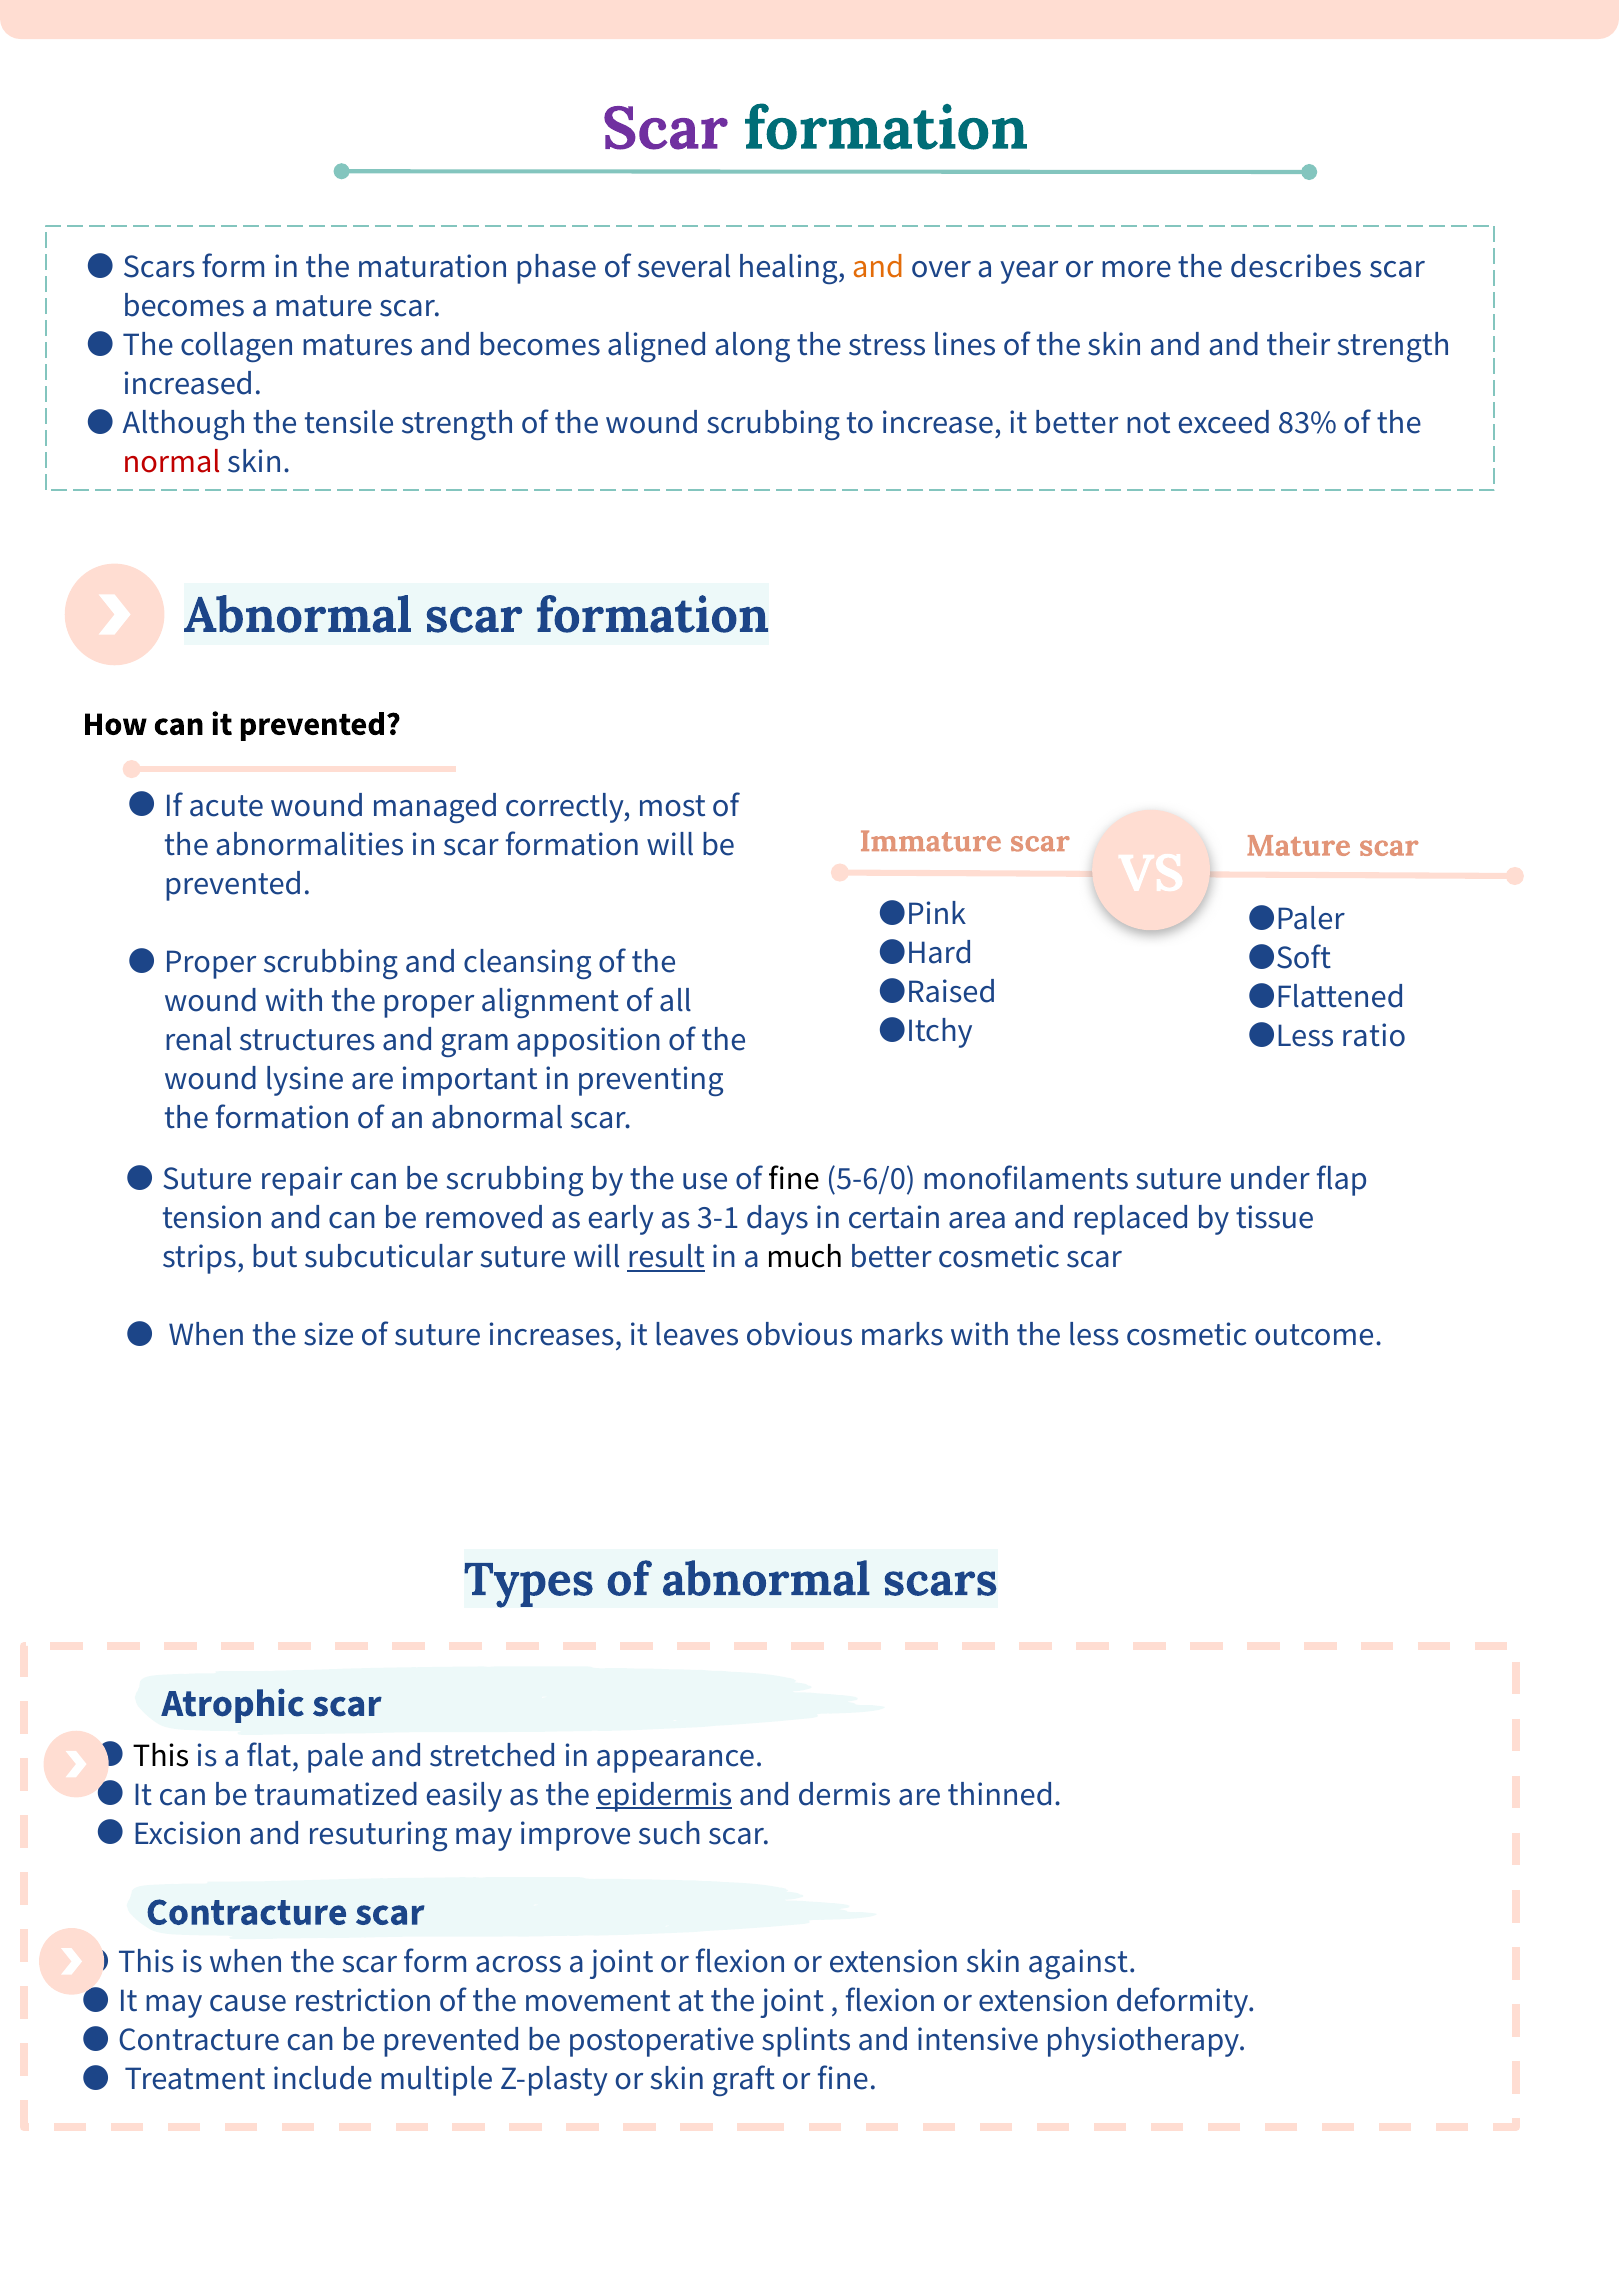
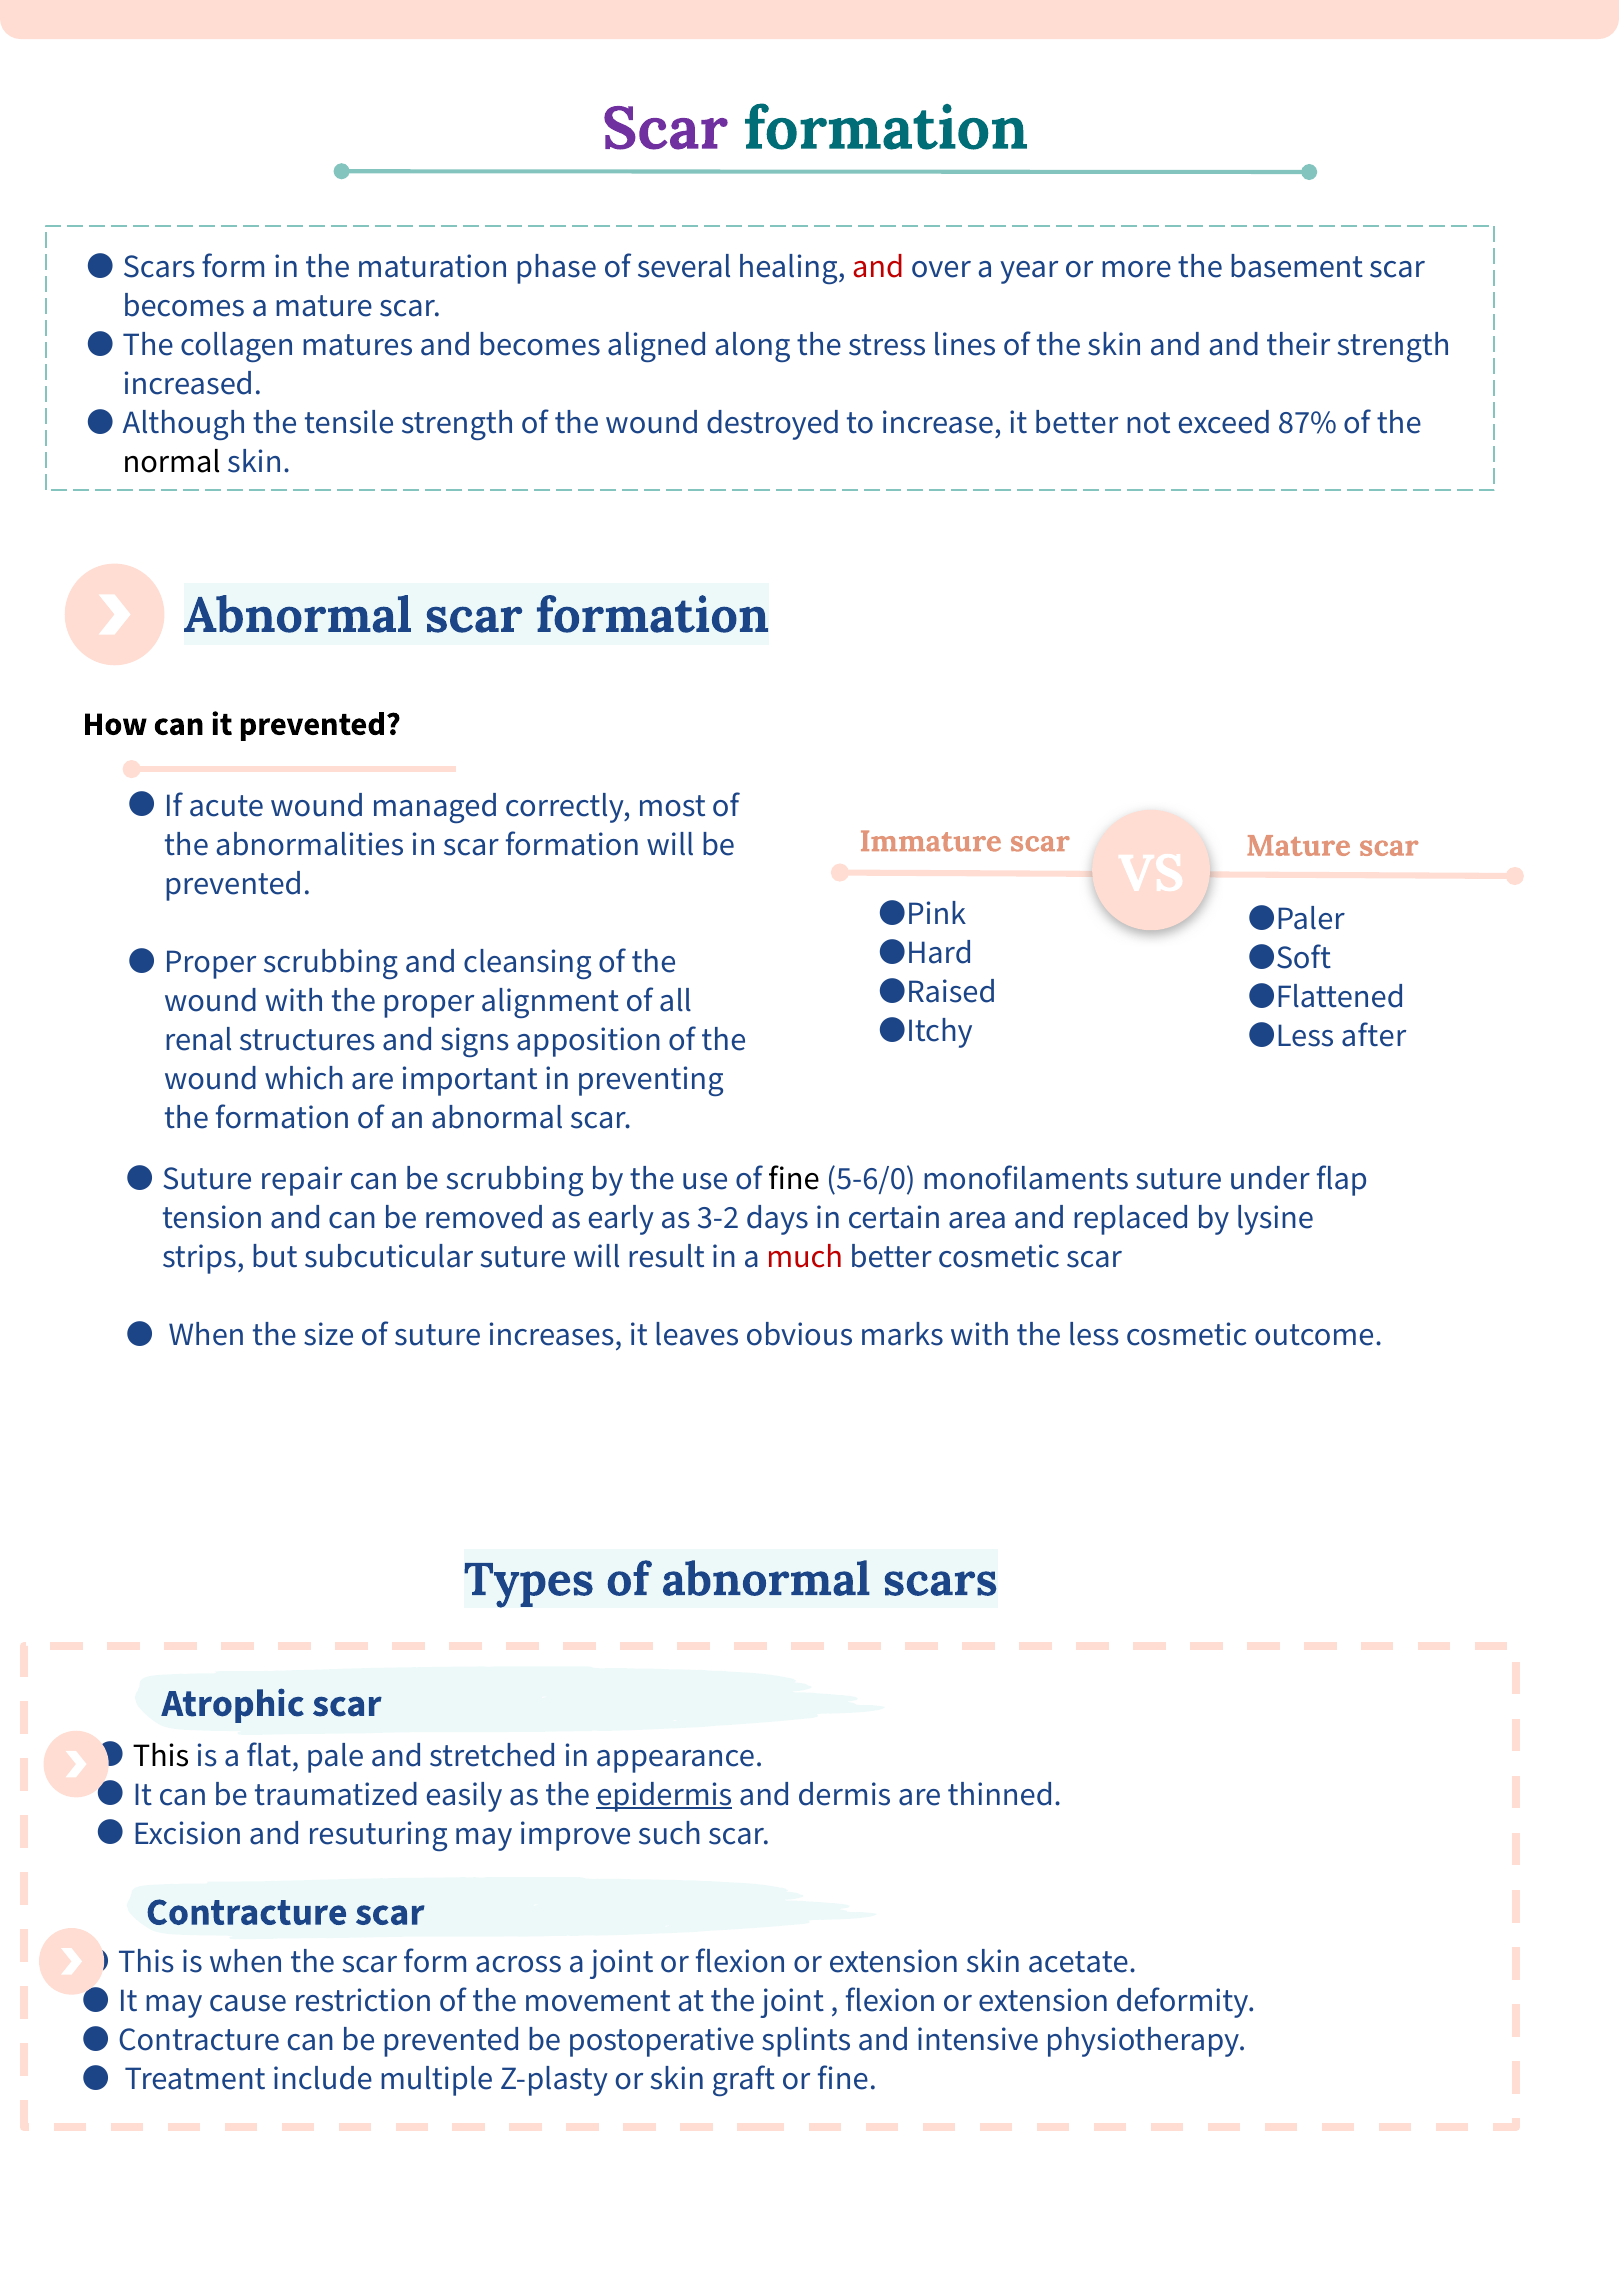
and colour: orange -> red (878, 267)
describes: describes -> basement (1296, 267)
wound scrubbing: scrubbing -> destroyed (773, 423)
83%: 83% -> 87% (1307, 423)
normal colour: red -> black (172, 462)
ratio: ratio -> after (1374, 1036)
gram: gram -> signs (475, 1039)
lysine: lysine -> which (305, 1078)
3-1: 3-1 -> 3-2 (718, 1218)
tissue: tissue -> lysine (1275, 1218)
result underline: present -> none (666, 1257)
much colour: black -> red (805, 1257)
against: against -> acetate (1082, 1961)
